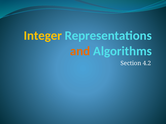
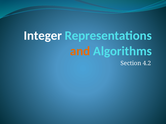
Integer colour: yellow -> white (43, 36)
